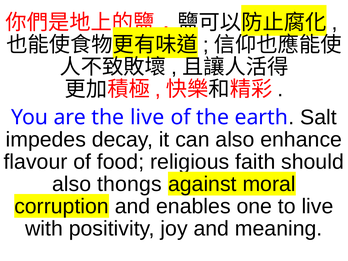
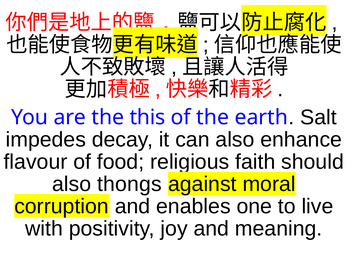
the live: live -> this (147, 117)
